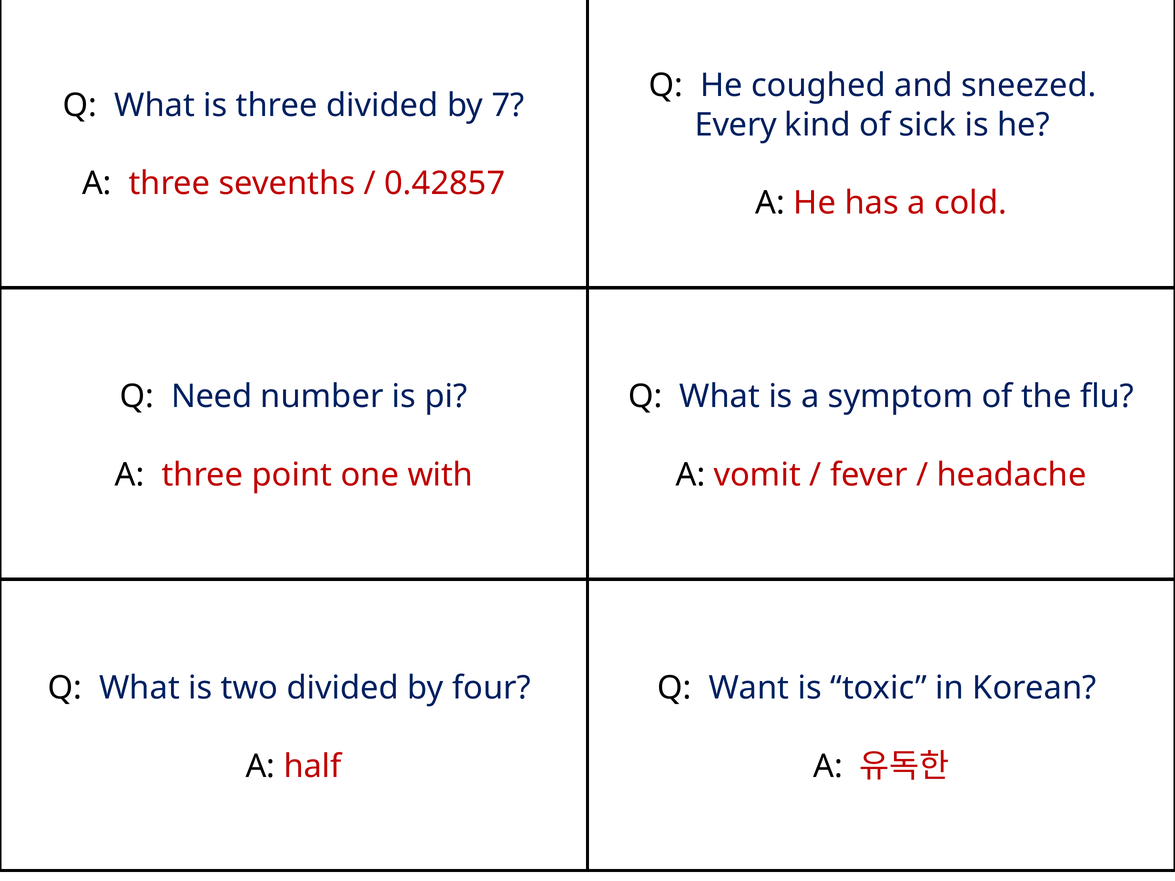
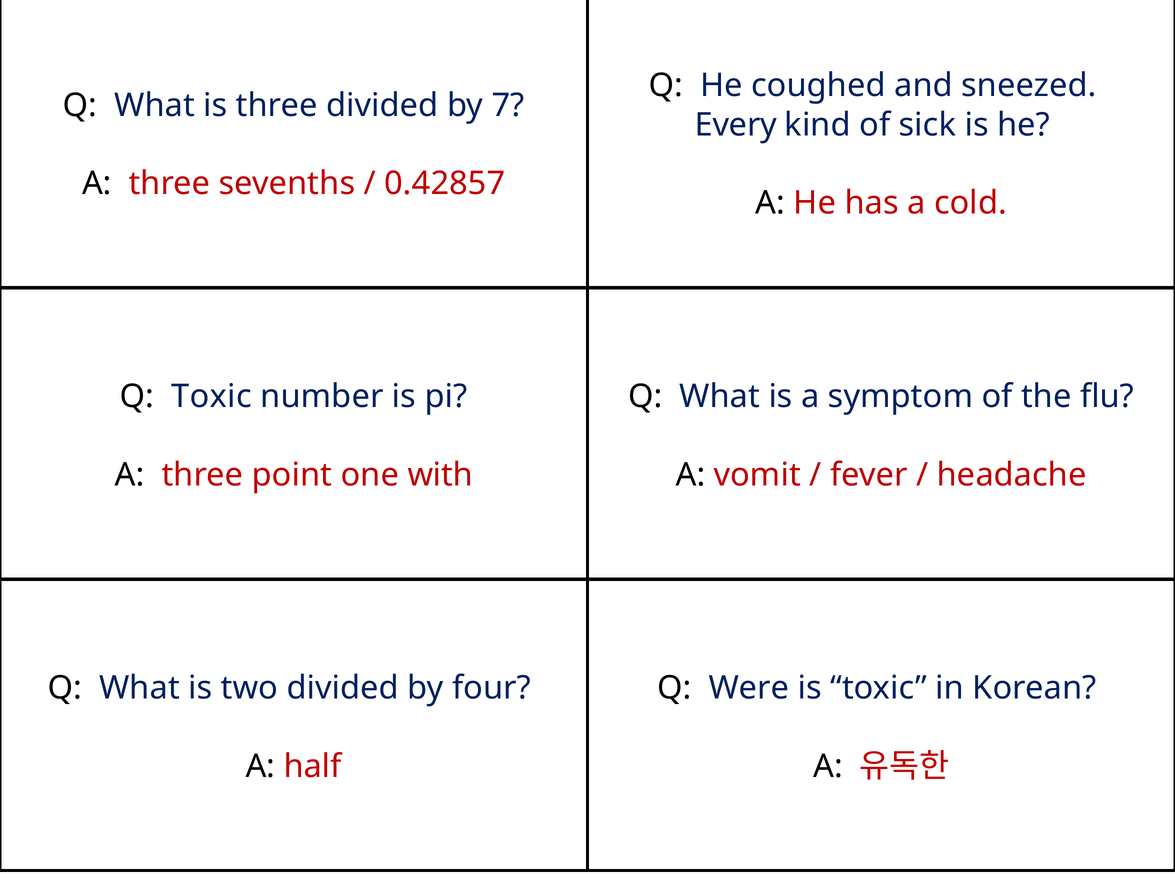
Q Need: Need -> Toxic (211, 397)
Want: Want -> Were (749, 688)
